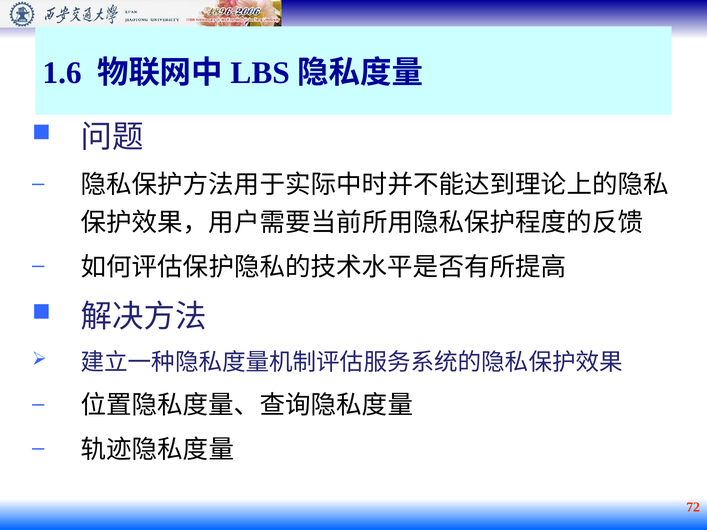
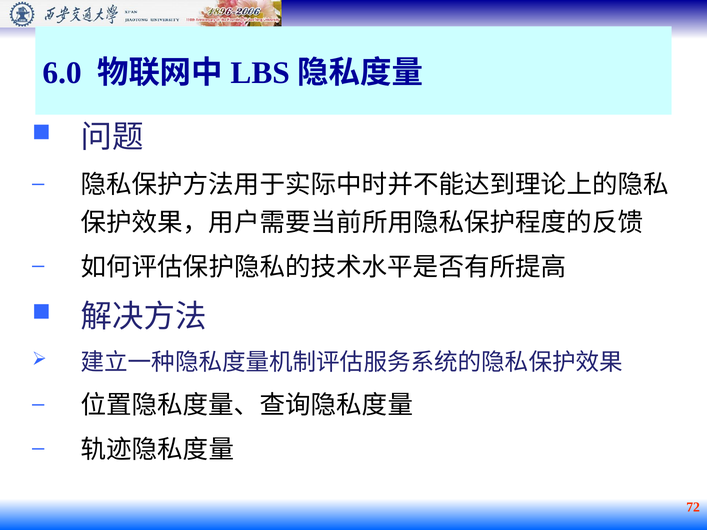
1.6: 1.6 -> 6.0 (62, 73)
